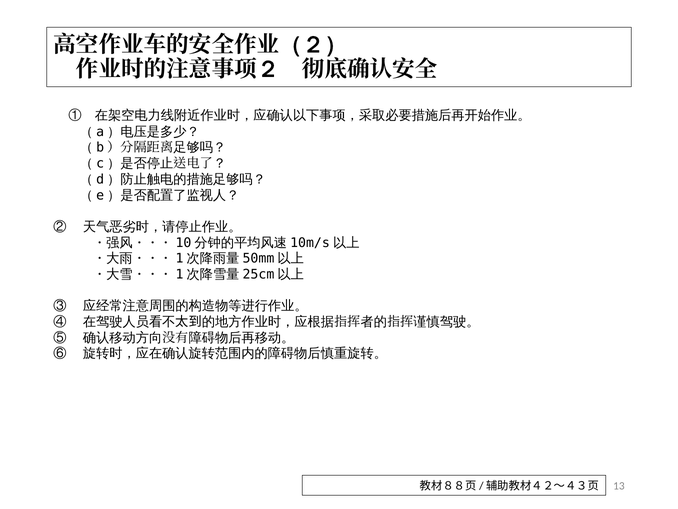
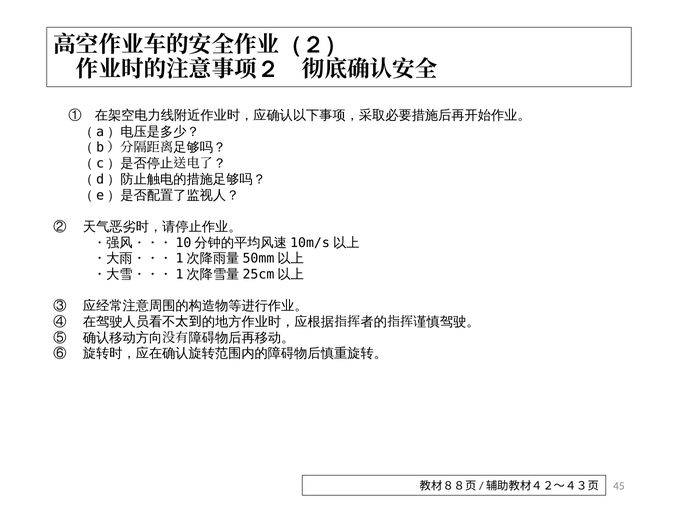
13: 13 -> 45 (619, 486)
